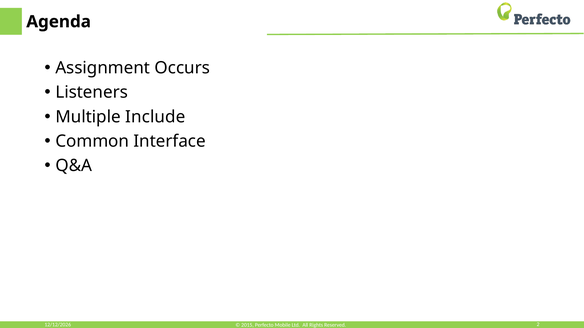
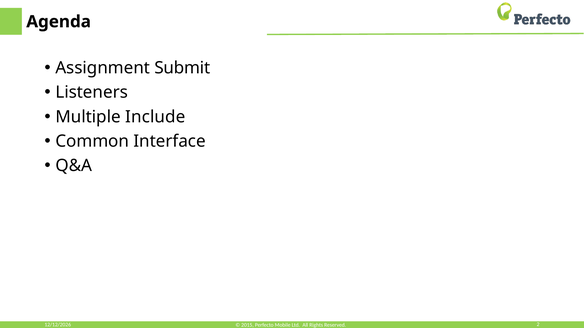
Occurs: Occurs -> Submit (182, 68)
